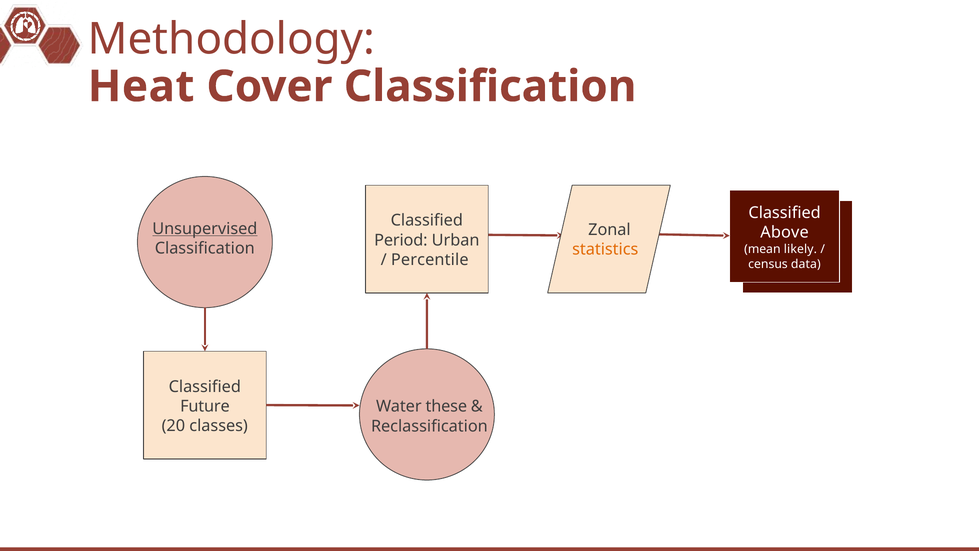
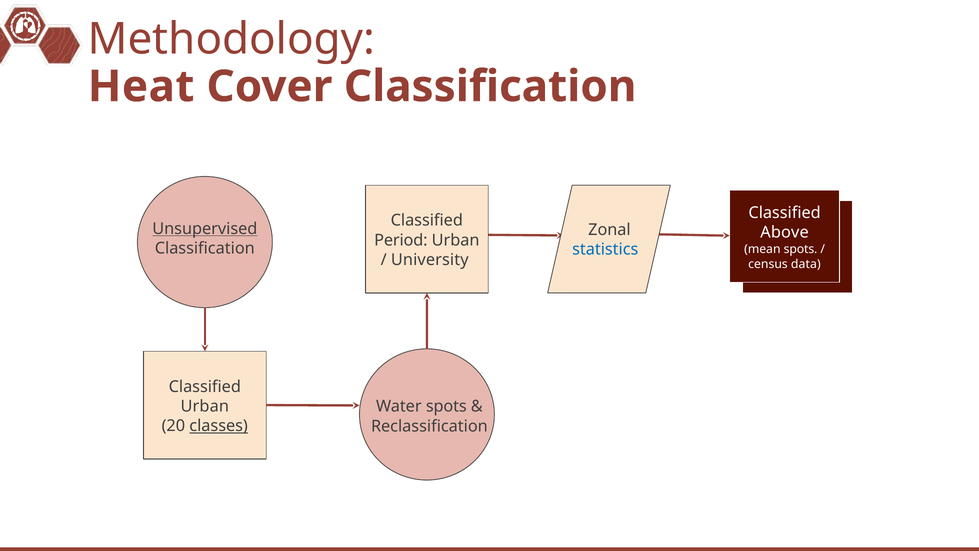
statistics colour: orange -> blue (605, 249)
mean likely: likely -> spots (801, 249)
Percentile: Percentile -> University (430, 260)
Future: Future -> Urban (205, 406)
Water these: these -> spots (446, 406)
classes underline: none -> present (219, 426)
